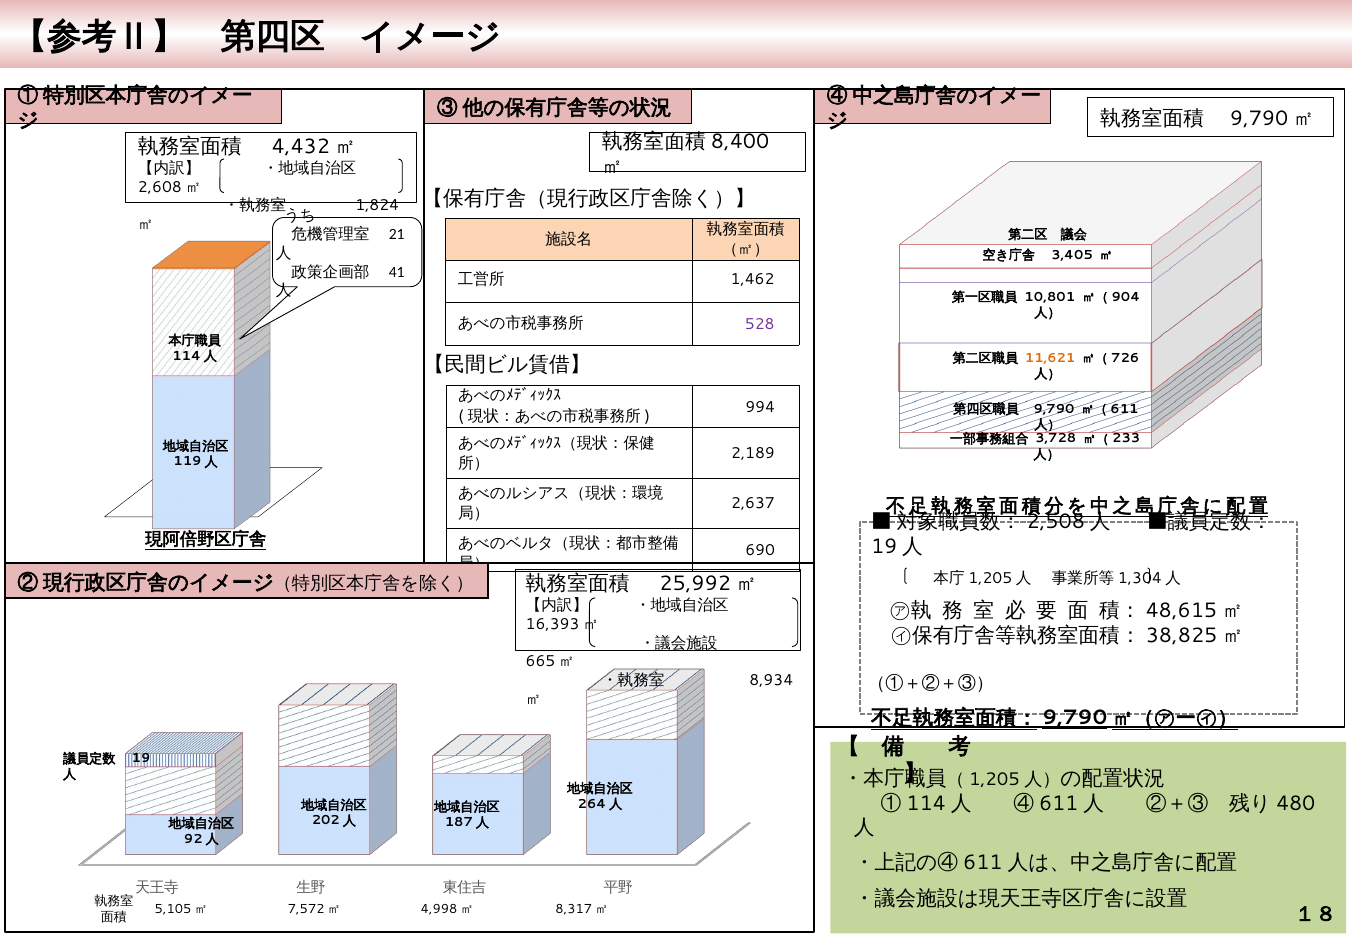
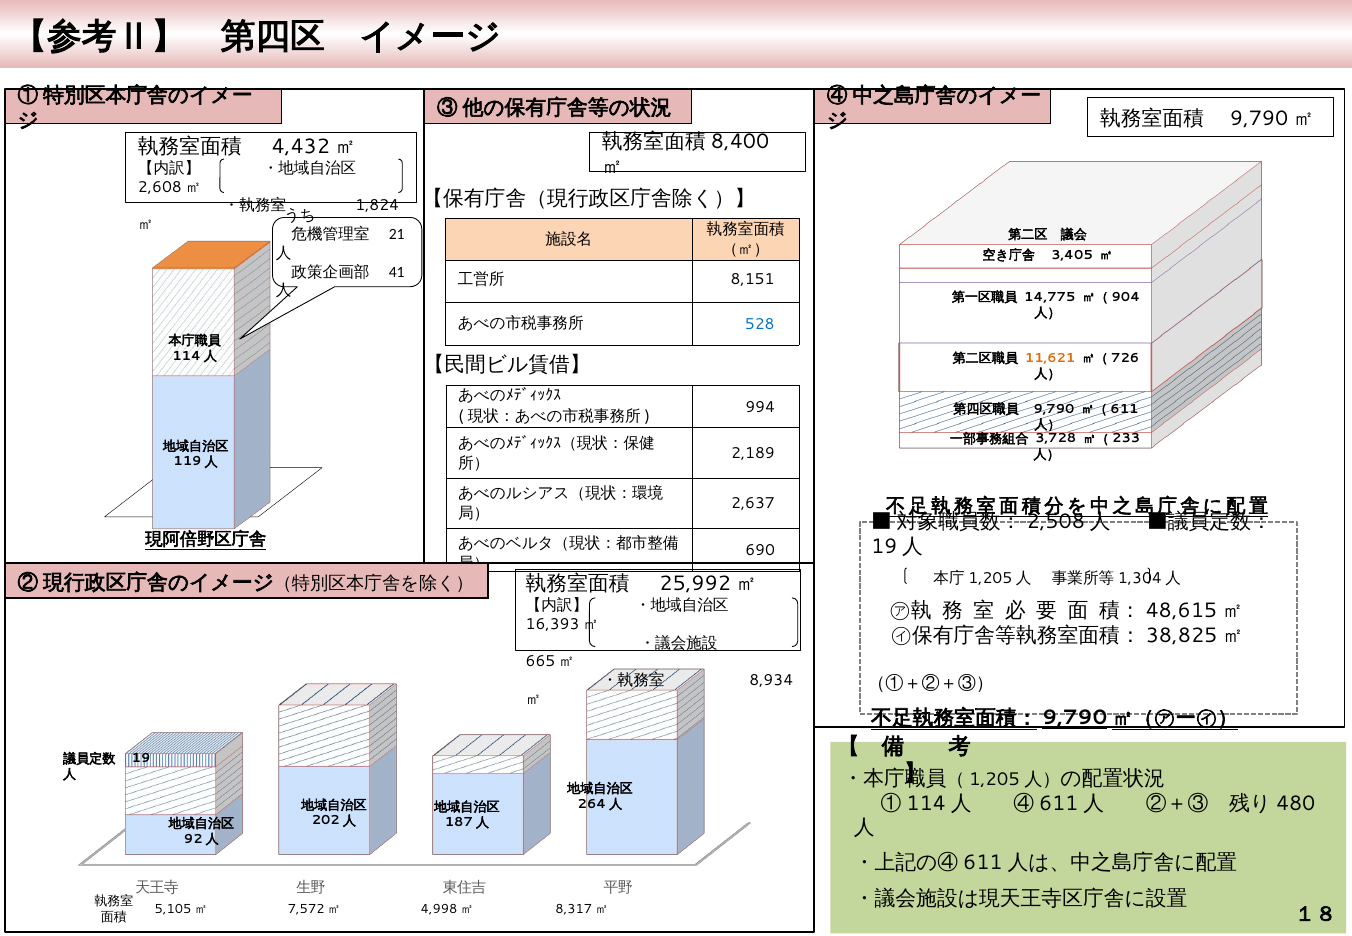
1,462: 1,462 -> 8,151 (753, 280)
10,801: 10,801 -> 14,775 (1050, 297)
528 colour: purple -> blue (760, 324)
